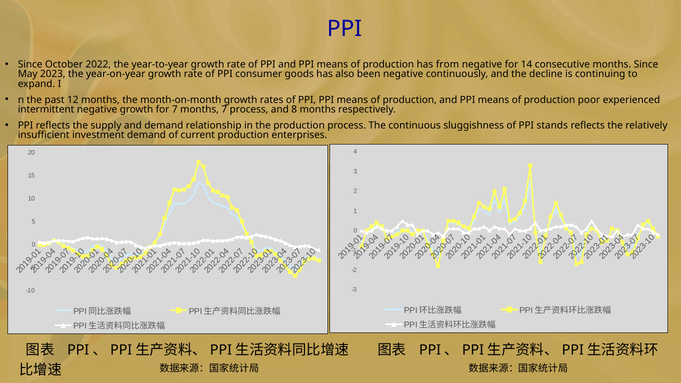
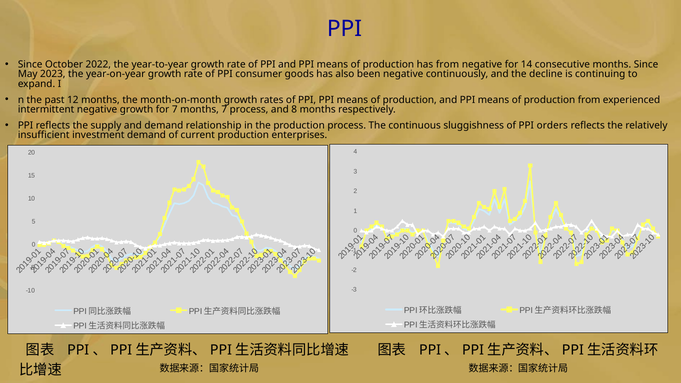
production poor: poor -> from (589, 100)
stands: stands -> orders (552, 125)
